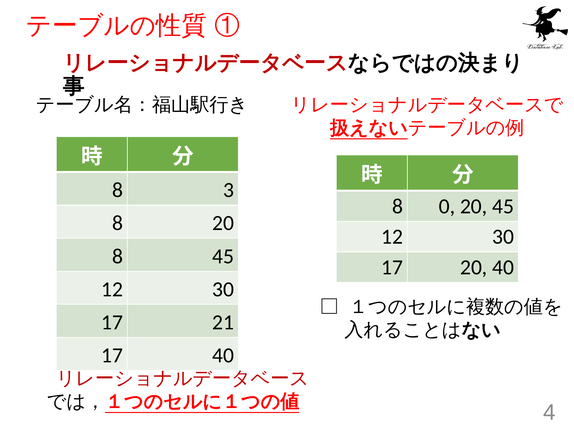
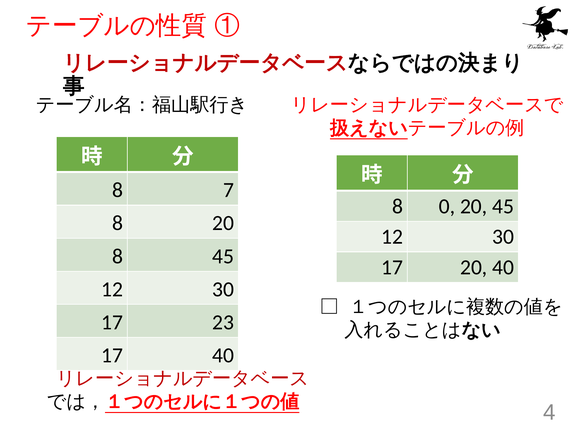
3: 3 -> 7 (229, 190)
21: 21 -> 23 (223, 322)
